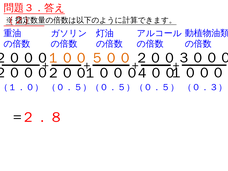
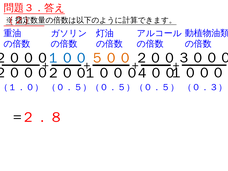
１００ colour: orange -> blue (67, 58)
